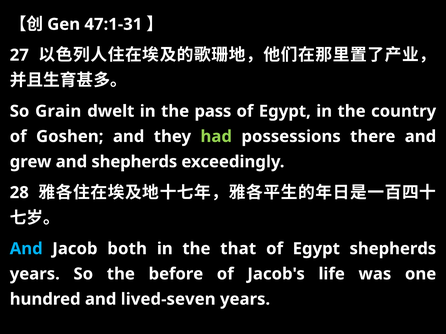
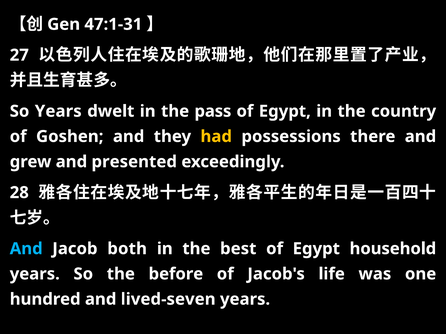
So Grain: Grain -> Years (58, 111)
had colour: light green -> yellow (216, 137)
and shepherds: shepherds -> presented (134, 162)
that: that -> best (238, 249)
Egypt shepherds: shepherds -> household (393, 249)
